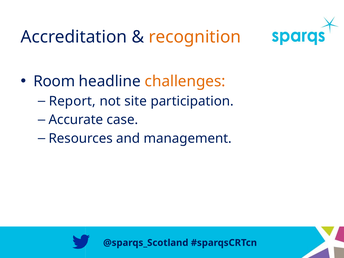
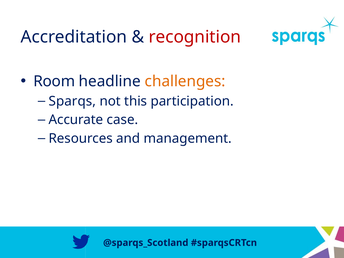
recognition colour: orange -> red (195, 37)
Report: Report -> Sparqs (72, 101)
site: site -> this (136, 101)
